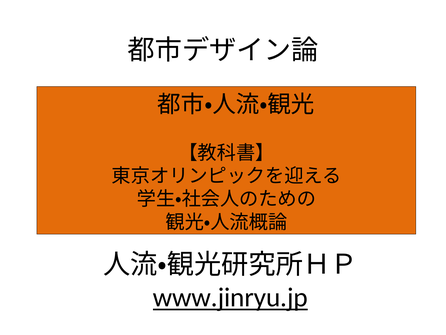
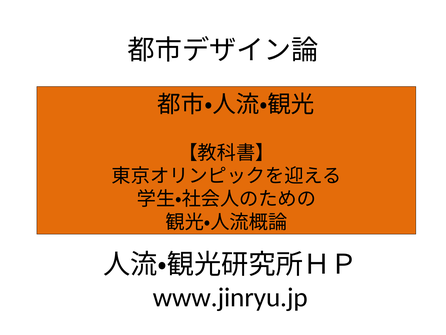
www.jinryu.jp underline: present -> none (230, 297)
